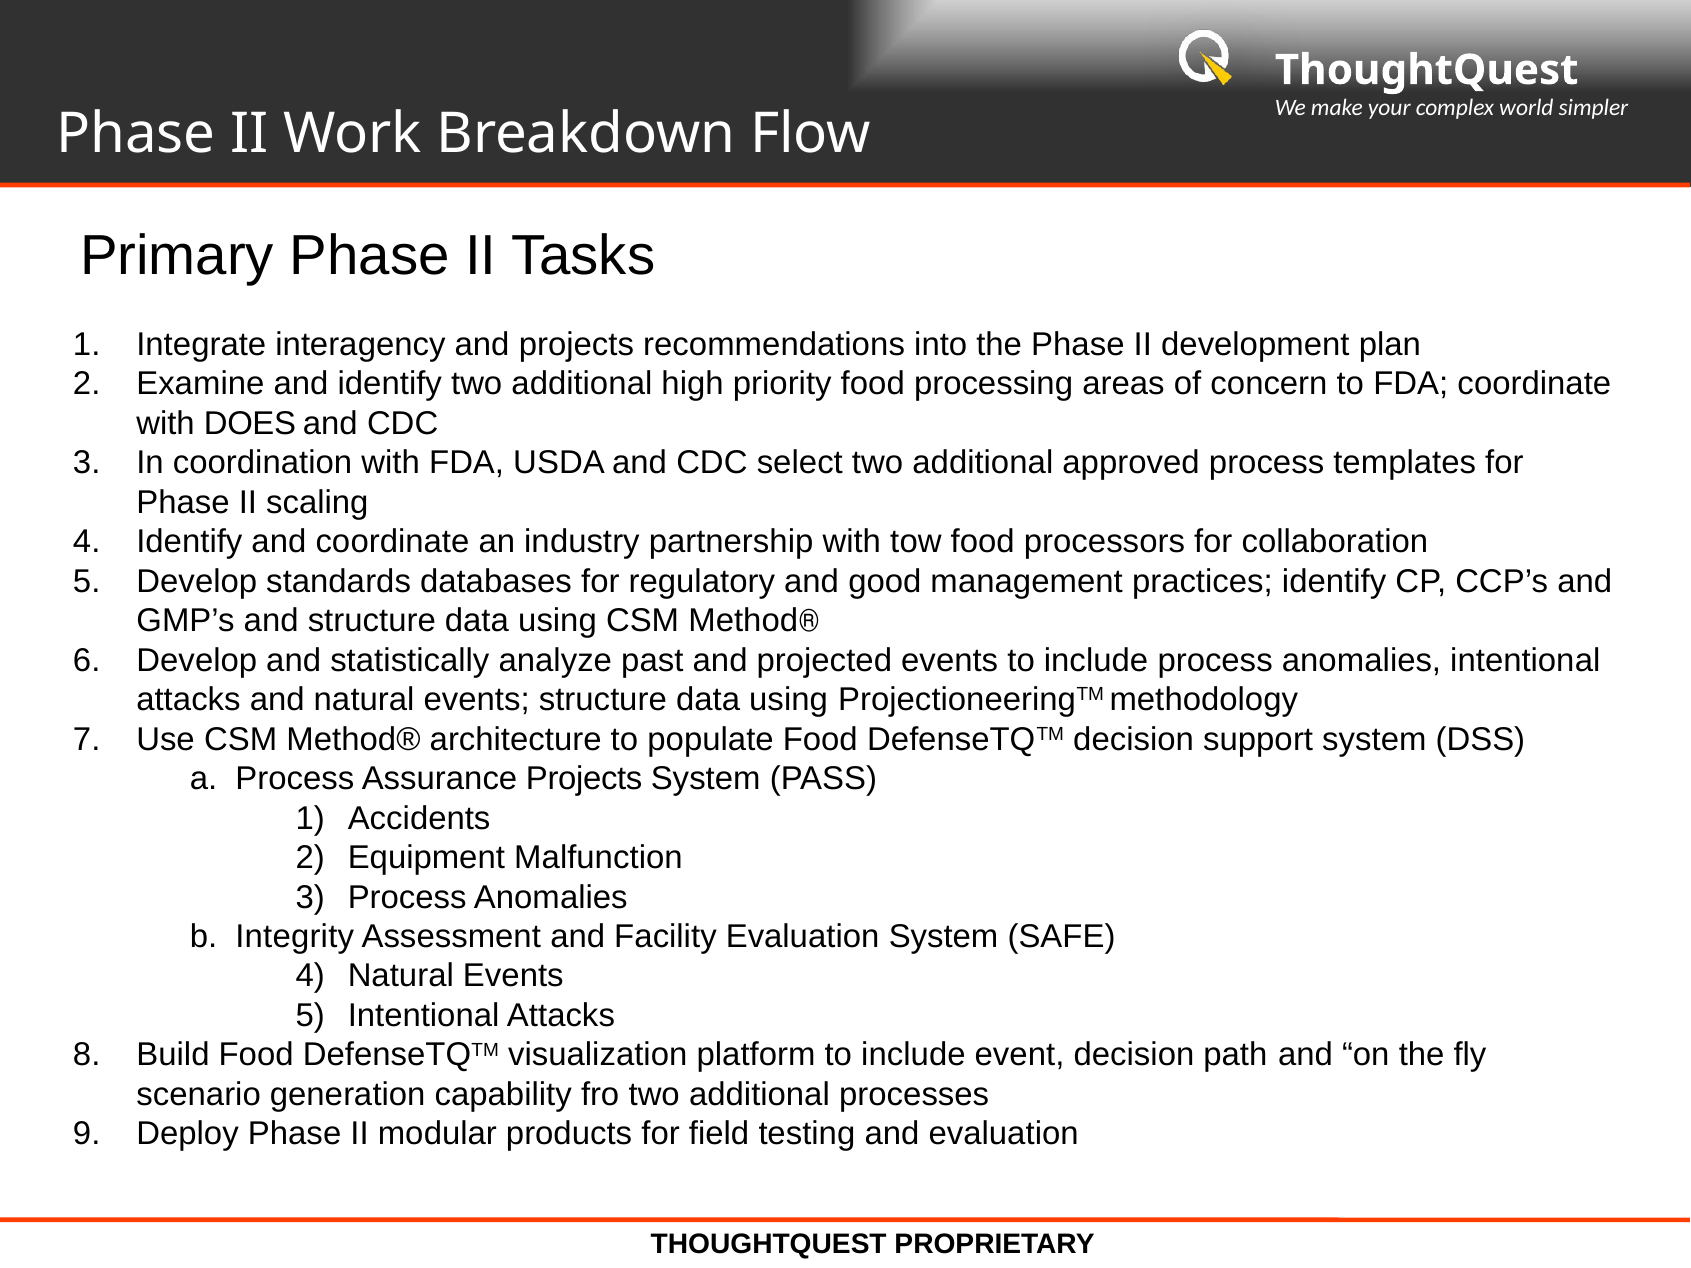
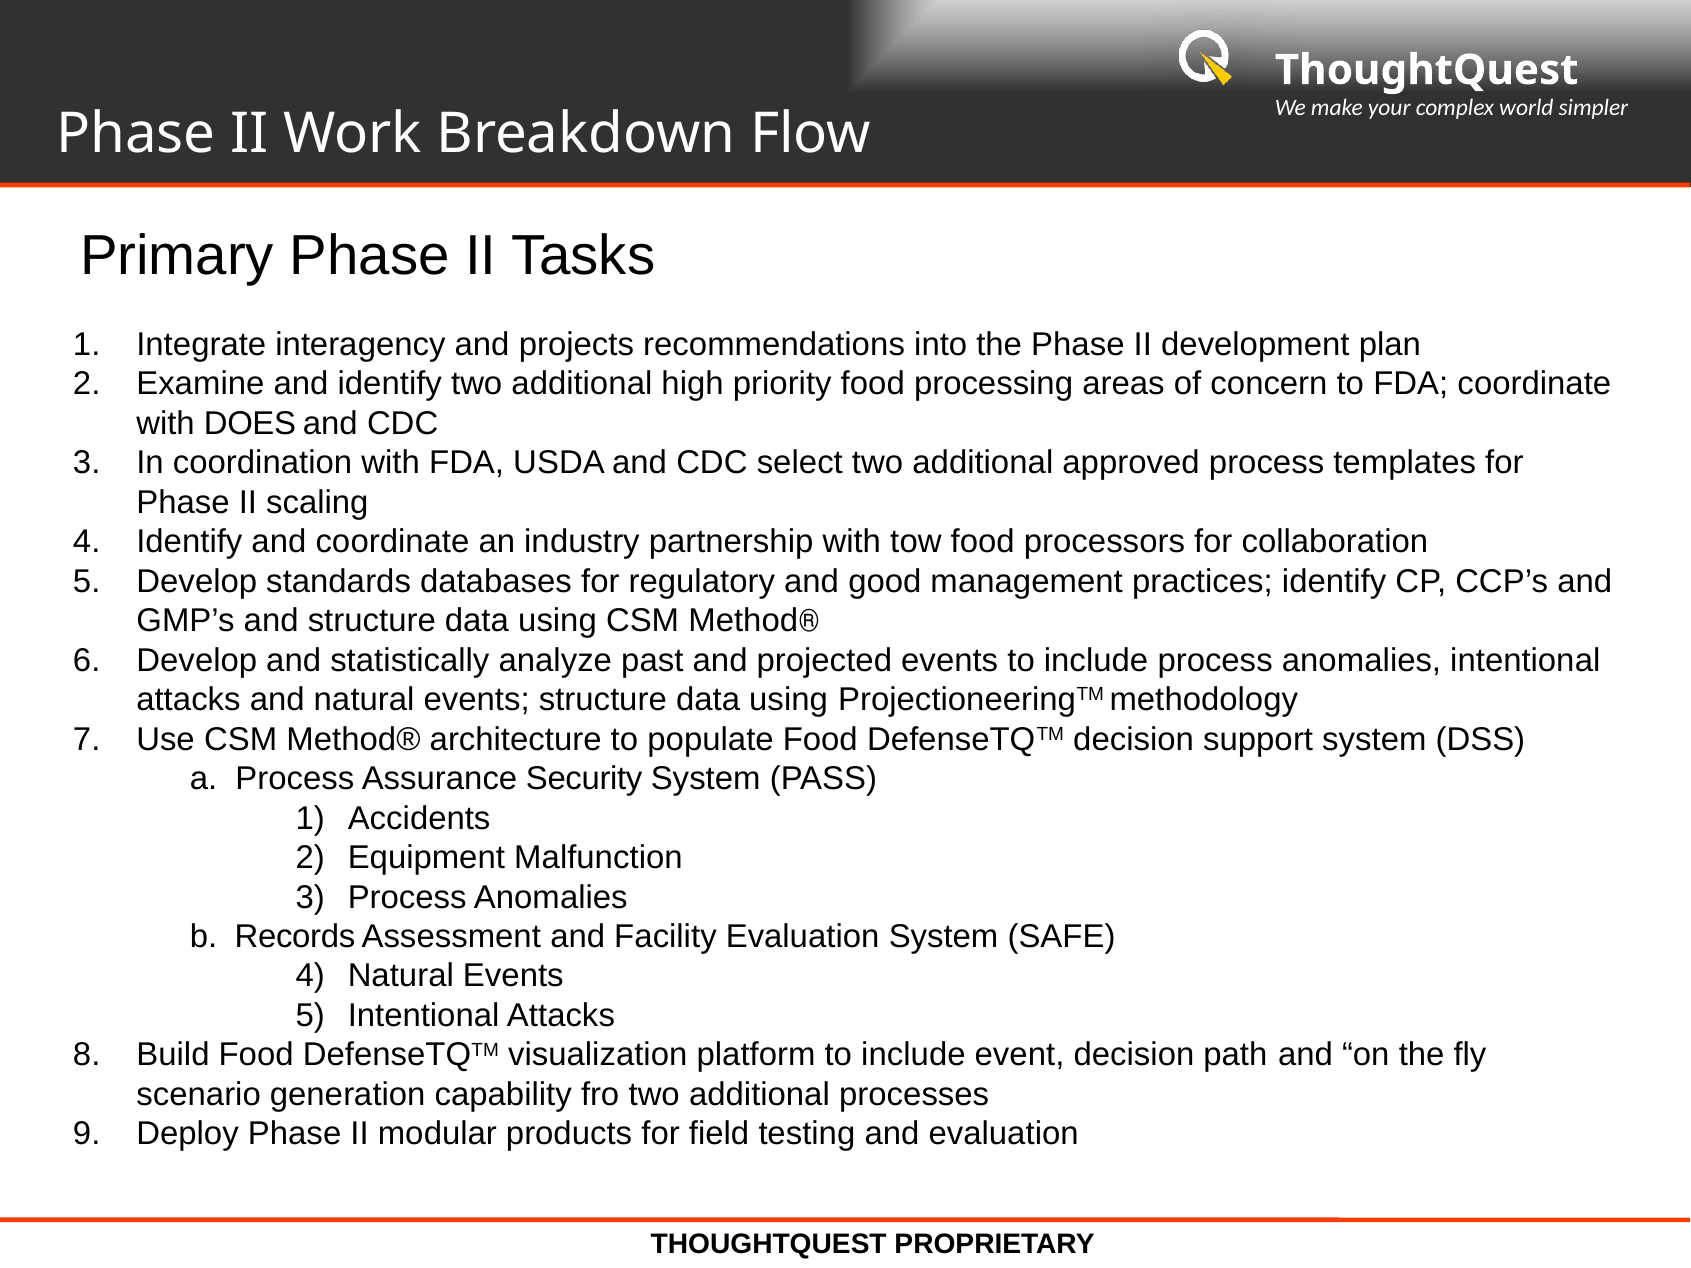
Assurance Projects: Projects -> Security (584, 779)
Integrity: Integrity -> Records (295, 937)
